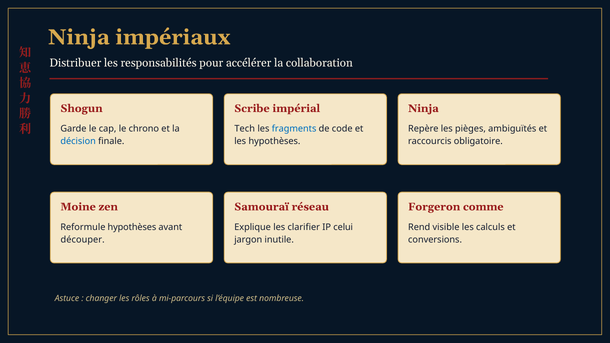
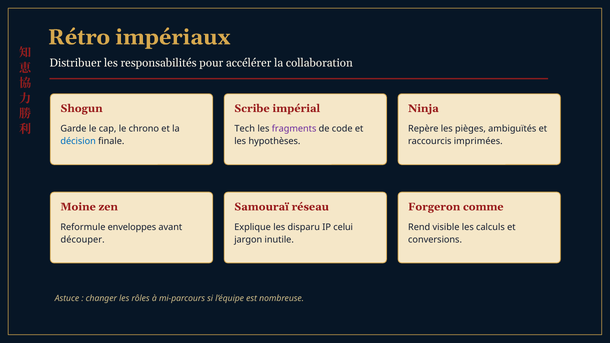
Ninja: Ninja -> Rétro (79, 37)
fragments colour: blue -> purple (294, 129)
obligatoire: obligatoire -> imprimées (478, 141)
Reformule hypothèses: hypothèses -> enveloppes (132, 227)
clarifier: clarifier -> disparu (304, 227)
